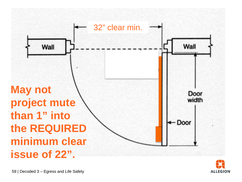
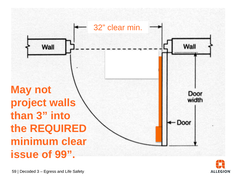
mute: mute -> walls (63, 102)
than 1: 1 -> 3 (42, 115)
22: 22 -> 99 (65, 154)
